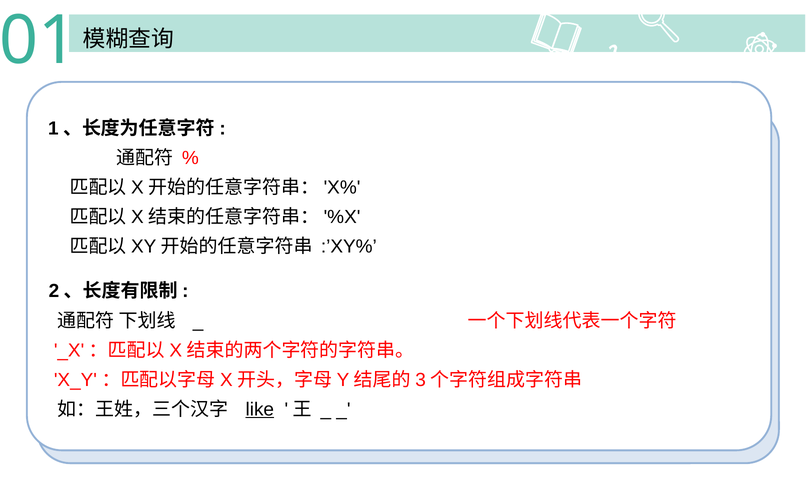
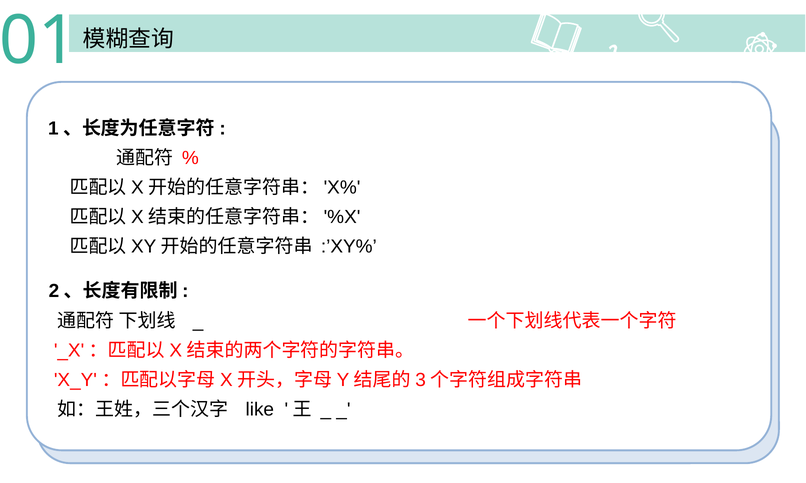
like underline: present -> none (260, 410)
